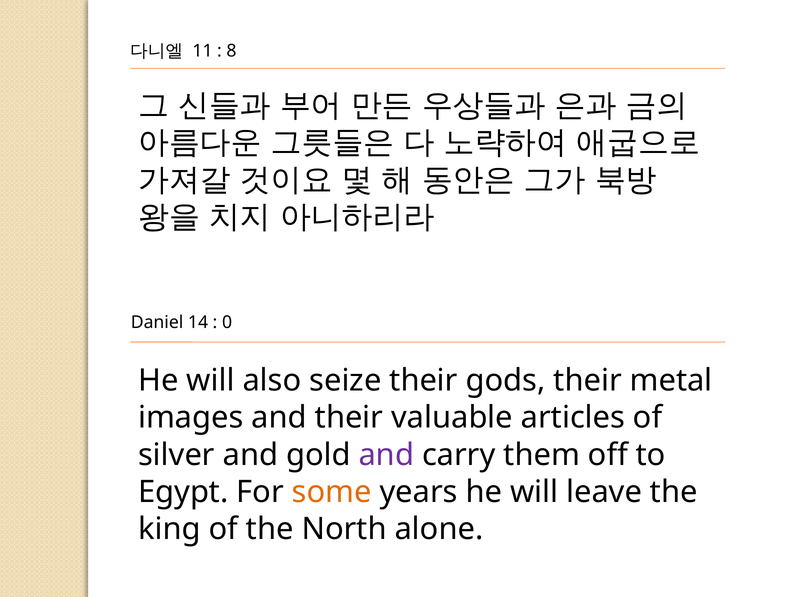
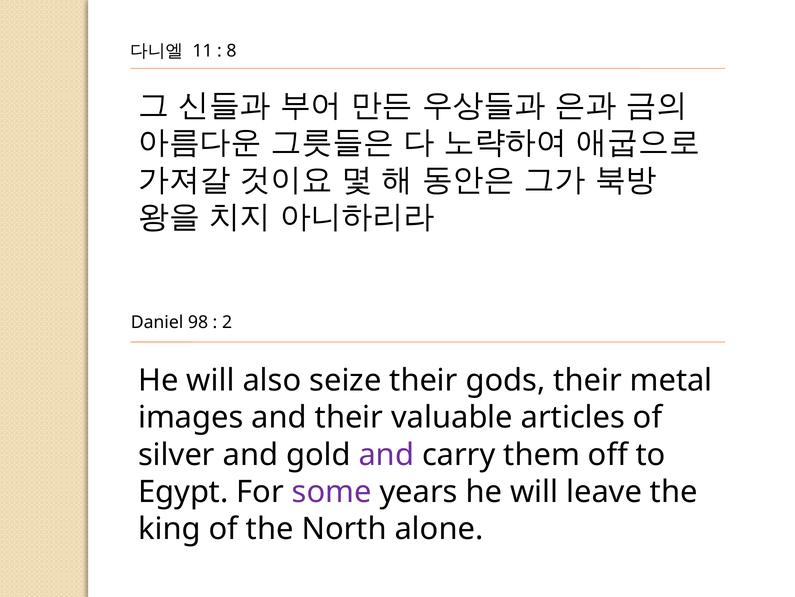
14: 14 -> 98 (198, 322)
0: 0 -> 2 (227, 322)
some colour: orange -> purple (332, 491)
